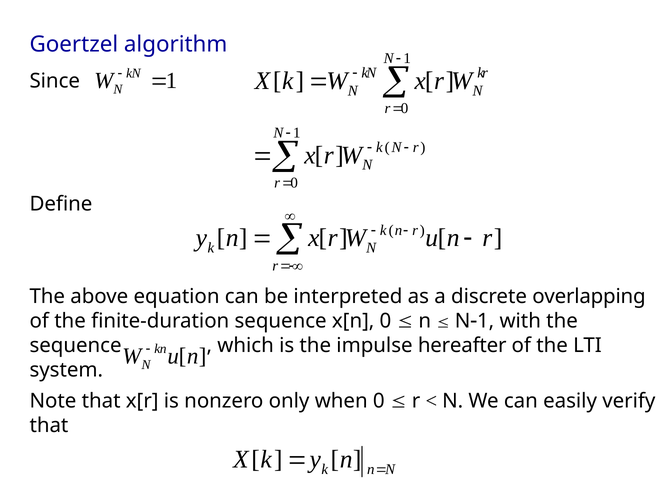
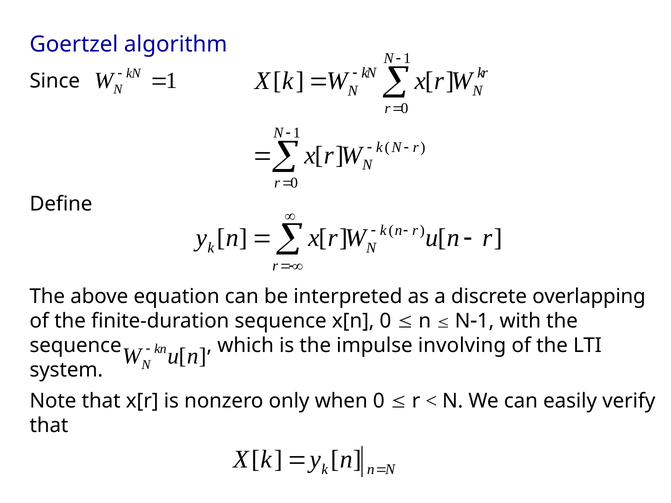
hereafter: hereafter -> involving (462, 346)
